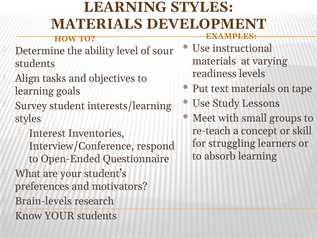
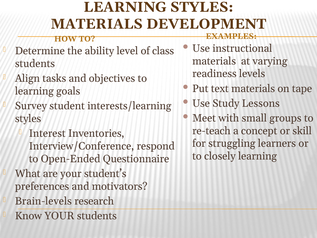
sour: sour -> class (163, 51)
absorb: absorb -> closely (220, 156)
